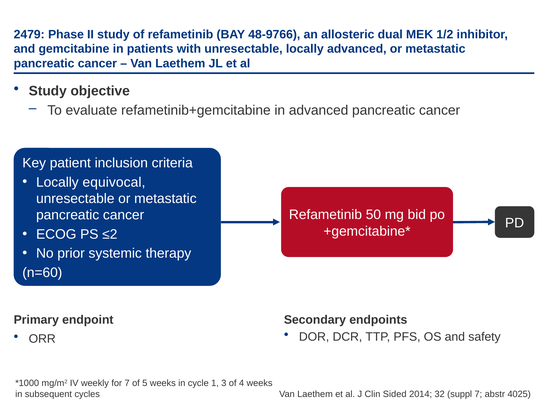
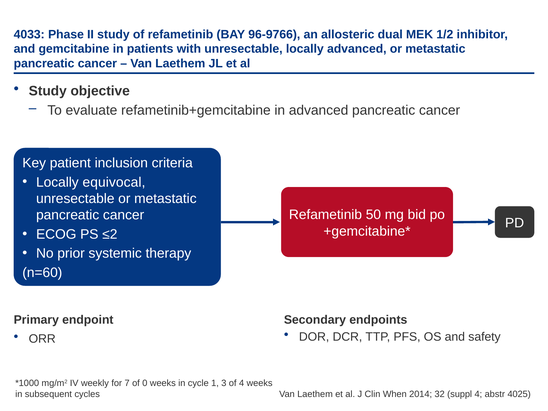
2479: 2479 -> 4033 (29, 34)
48-9766: 48-9766 -> 96-9766 (274, 34)
5: 5 -> 0 (145, 383)
Sided: Sided -> When (395, 394)
suppl 7: 7 -> 4 (478, 394)
